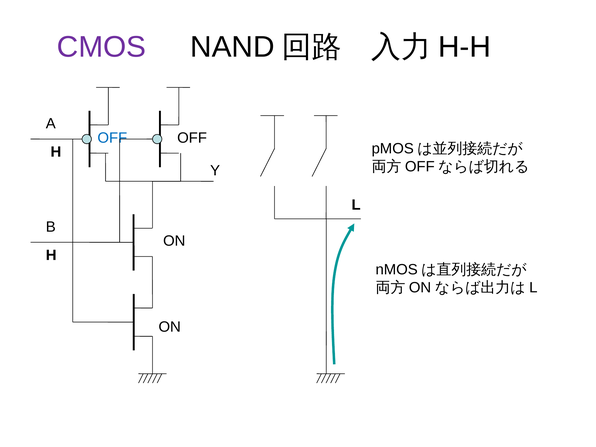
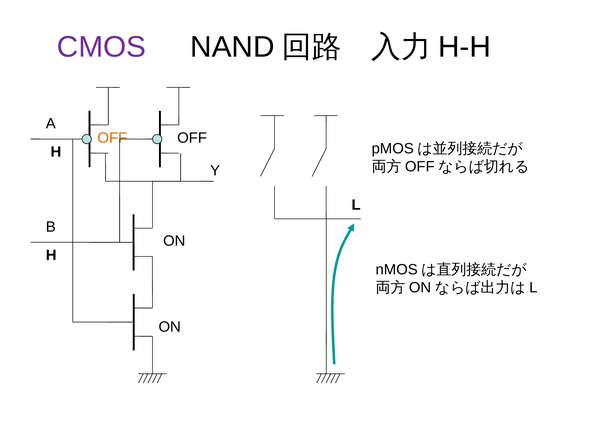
OFF colour: blue -> orange (112, 138)
